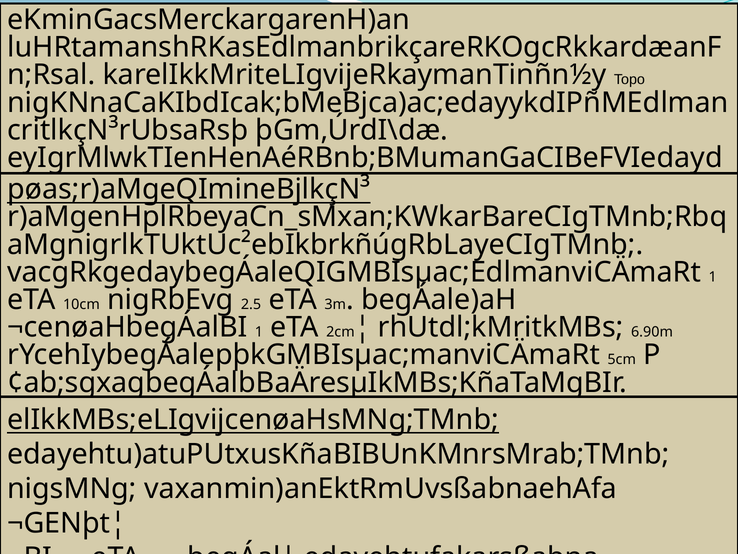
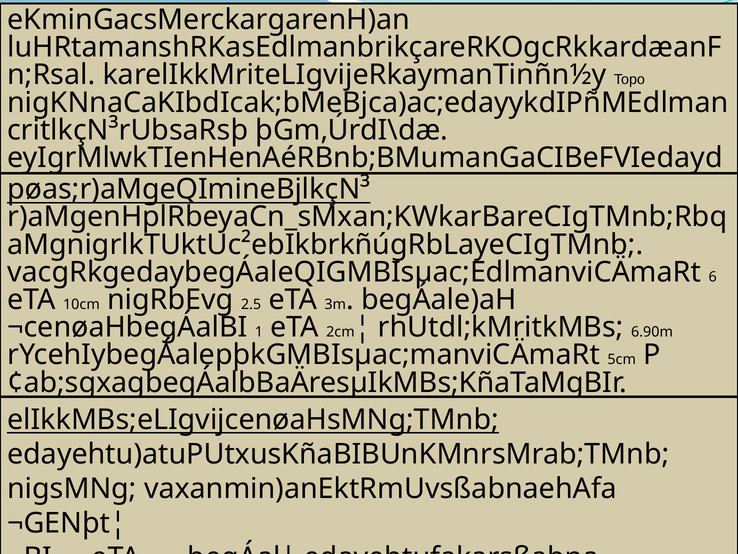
1: 1 -> 6 (713, 277)
